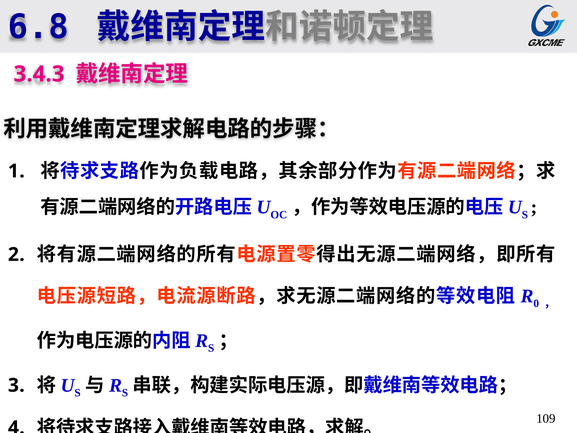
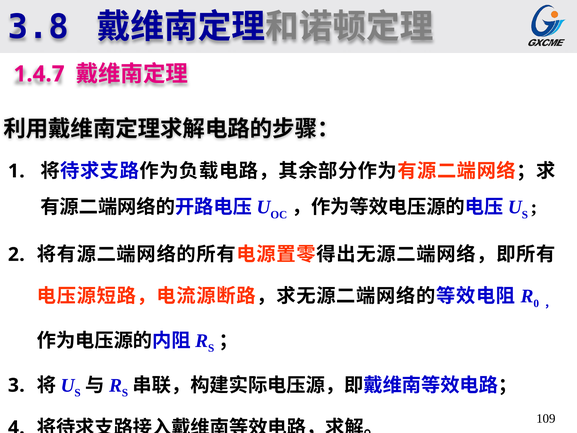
6.8: 6.8 -> 3.8 (38, 27)
3.4.3: 3.4.3 -> 1.4.7 (39, 74)
